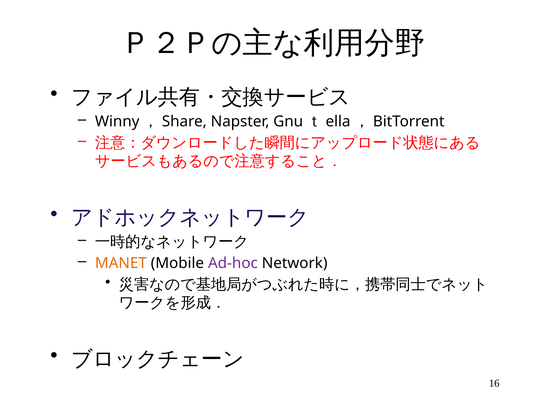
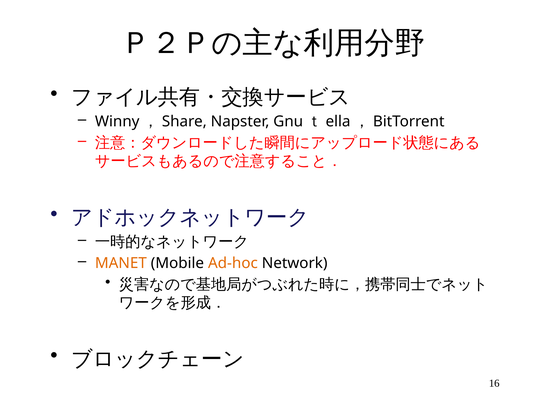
Ad-hoc colour: purple -> orange (233, 263)
